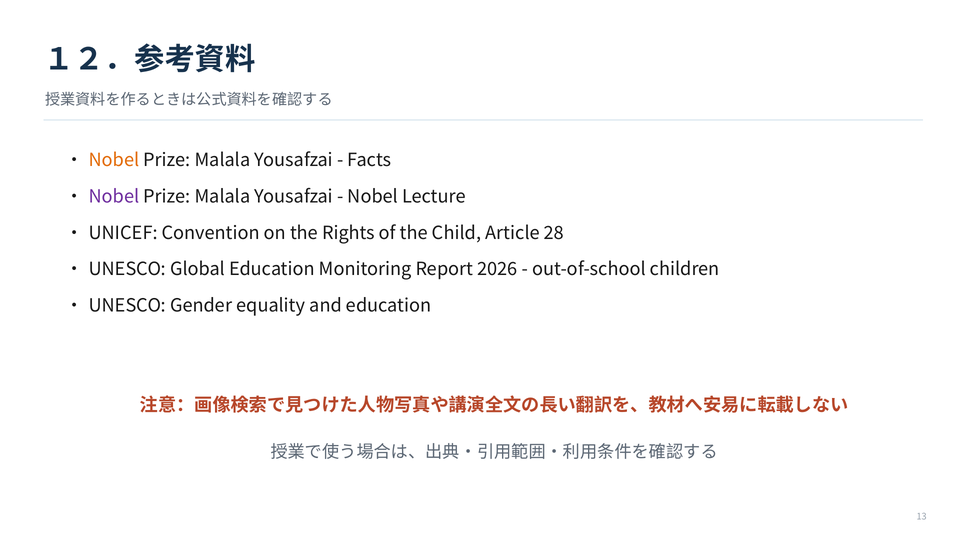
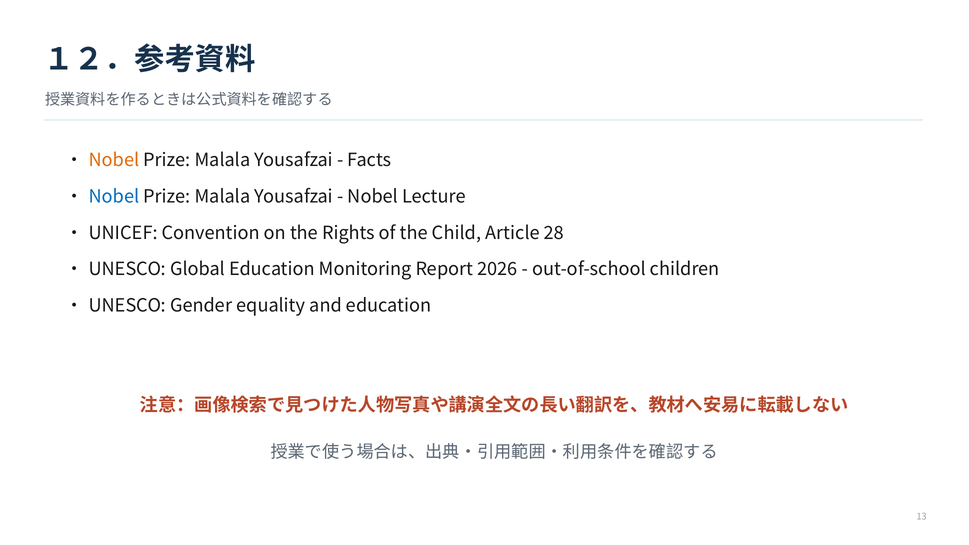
Nobel colour: purple -> blue (114, 197)
